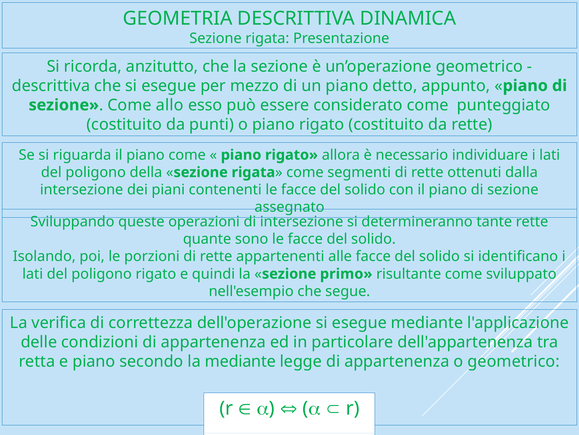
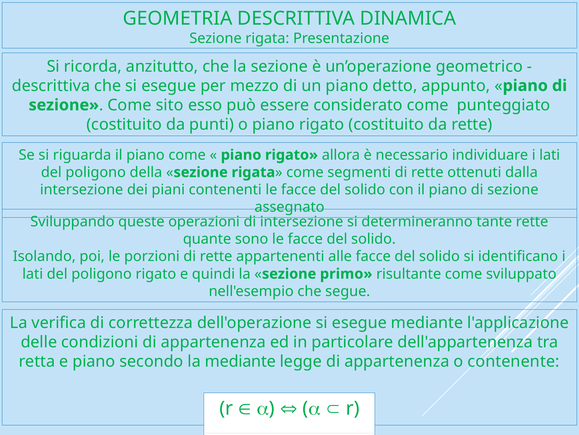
allo: allo -> sito (170, 105)
o geometrico: geometrico -> contenente (514, 361)
